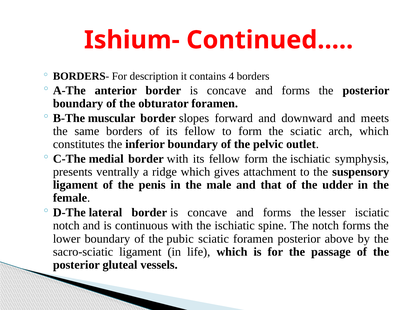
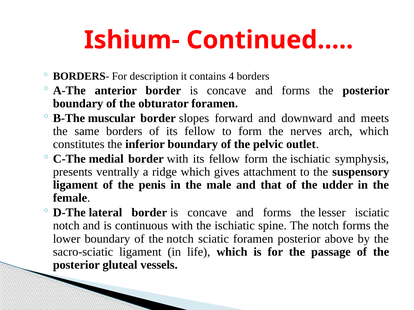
the sciatic: sciatic -> nerves (306, 131)
of the pubic: pubic -> notch (180, 239)
